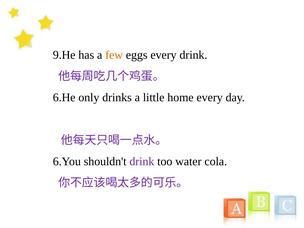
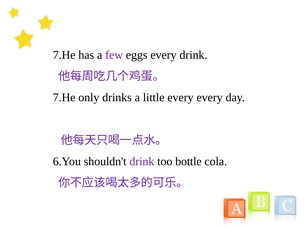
9.He: 9.He -> 7.He (64, 55)
few colour: orange -> purple (114, 55)
6.He: 6.He -> 7.He (64, 98)
little home: home -> every (180, 98)
water: water -> bottle (188, 161)
